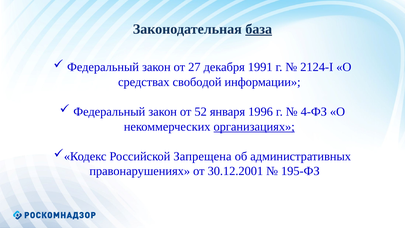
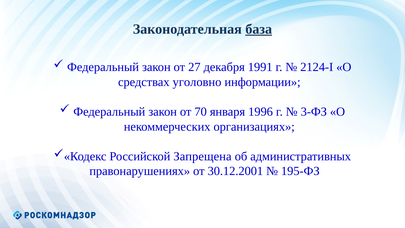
свободой: свободой -> уголовно (197, 82)
52: 52 -> 70 (201, 112)
4-ФЗ: 4-ФЗ -> 3-ФЗ (314, 112)
организациях underline: present -> none (254, 127)
